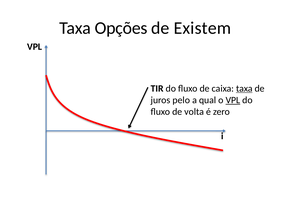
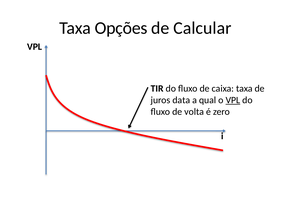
Existem: Existem -> Calcular (202, 28)
taxa underline: present -> none (244, 89)
pelo: pelo -> data (181, 100)
